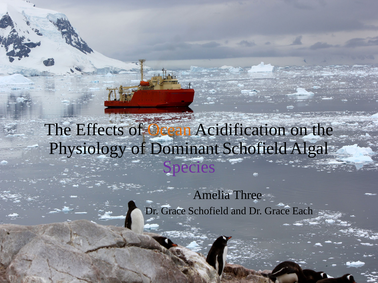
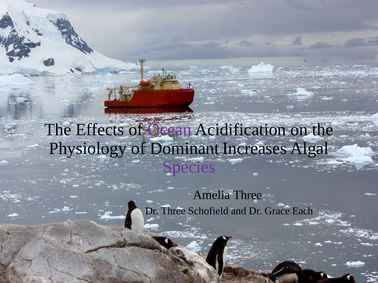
Ocean colour: orange -> purple (169, 130)
Dominant Schofield: Schofield -> Increases (255, 149)
Grace: Grace -> Three (173, 211)
